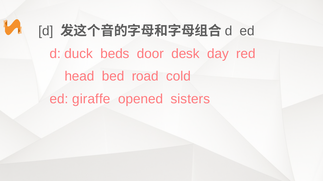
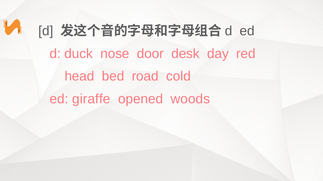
beds: beds -> nose (115, 54)
sisters: sisters -> woods (190, 99)
